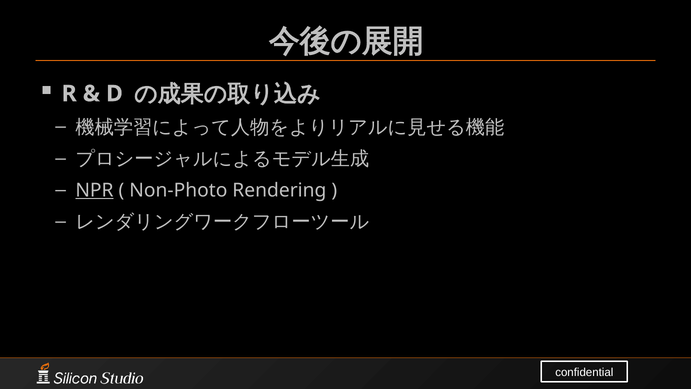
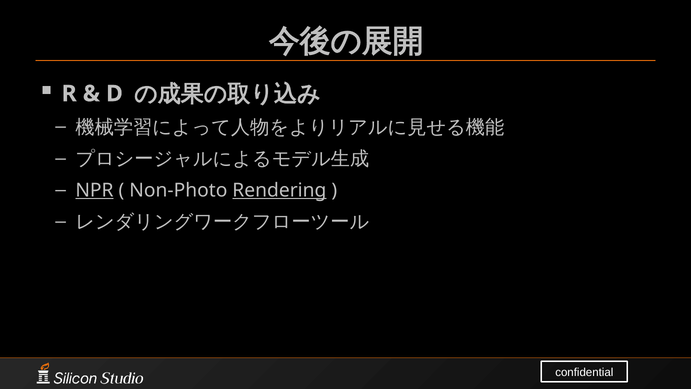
Rendering underline: none -> present (279, 190)
